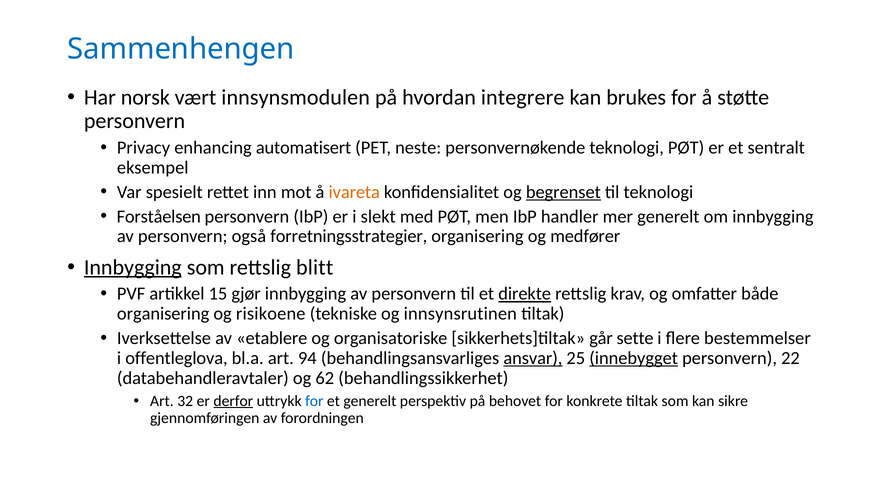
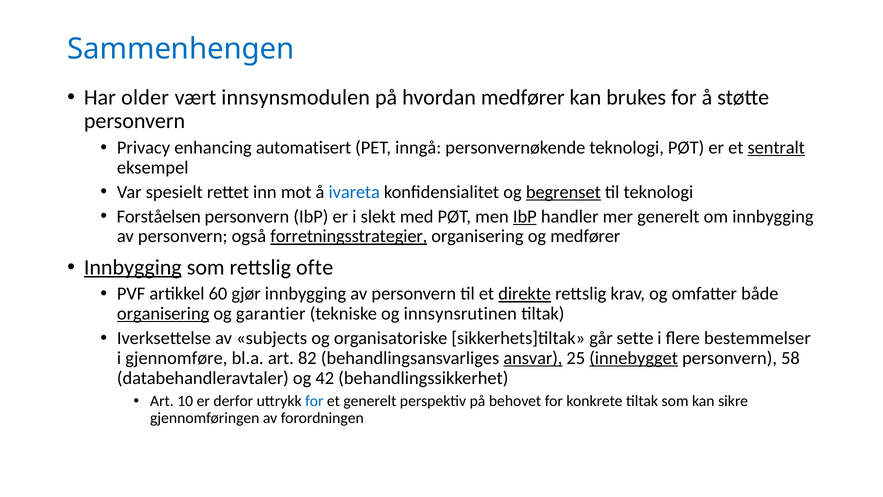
norsk: norsk -> older (145, 97)
hvordan integrere: integrere -> medfører (523, 97)
neste: neste -> inngå (418, 148)
sentralt underline: none -> present (776, 148)
ivareta colour: orange -> blue (354, 192)
IbP underline: none -> present (525, 216)
forretningsstrategier underline: none -> present (349, 236)
blitt: blitt -> ofte (315, 267)
15: 15 -> 60 (218, 294)
organisering underline: none -> present (163, 314)
risikoene: risikoene -> garantier (271, 314)
etablere: etablere -> subjects (272, 338)
offentleglova: offentleglova -> gjennomføre (176, 358)
94: 94 -> 82 (307, 358)
22: 22 -> 58 (790, 358)
62: 62 -> 42 (325, 378)
32: 32 -> 10 (185, 401)
derfor underline: present -> none (233, 401)
